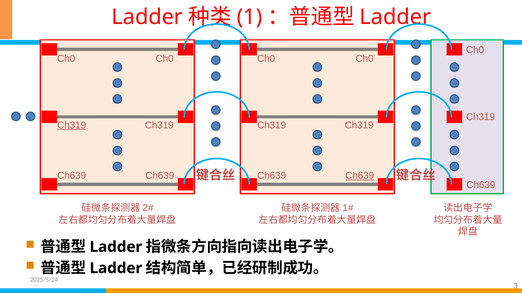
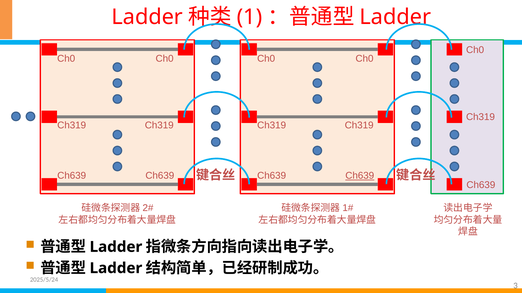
Ch319 underline: present -> none (72, 125)
